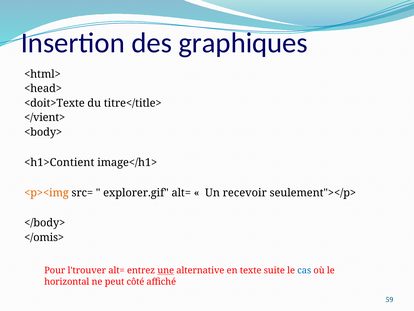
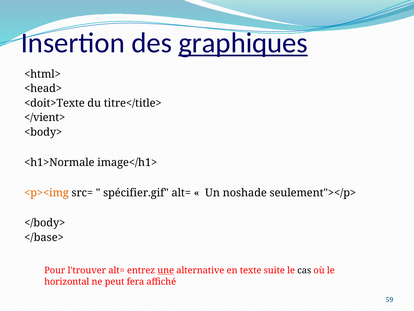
graphiques underline: none -> present (243, 43)
<h1>Contient: <h1>Contient -> <h1>Normale (59, 162)
explorer.gif: explorer.gif -> spécifier.gif (136, 192)
recevoir: recevoir -> noshade (245, 192)
</omis>: </omis> -> </base> (44, 237)
cas colour: blue -> black (304, 270)
côté: côté -> fera (135, 281)
